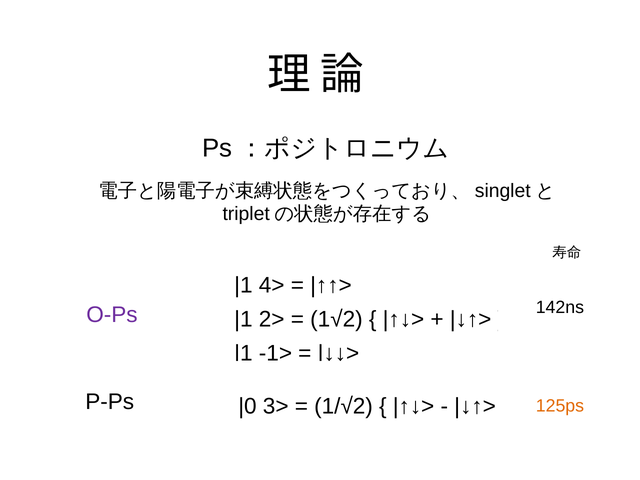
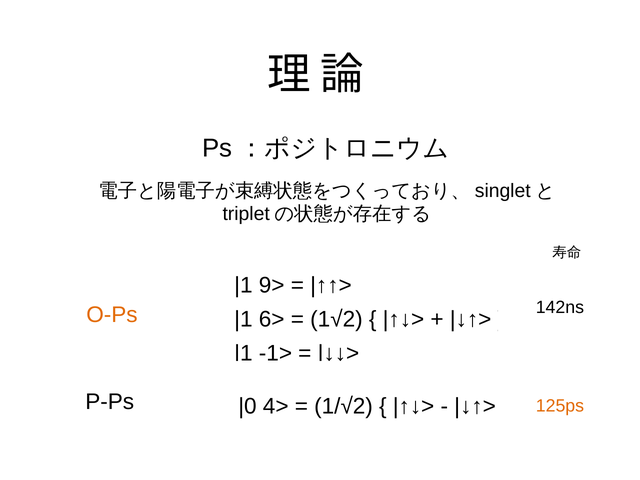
4>: 4> -> 9> (272, 285)
O-Ps colour: purple -> orange (112, 315)
2>: 2> -> 6> (272, 319)
3>: 3> -> 4> (276, 406)
